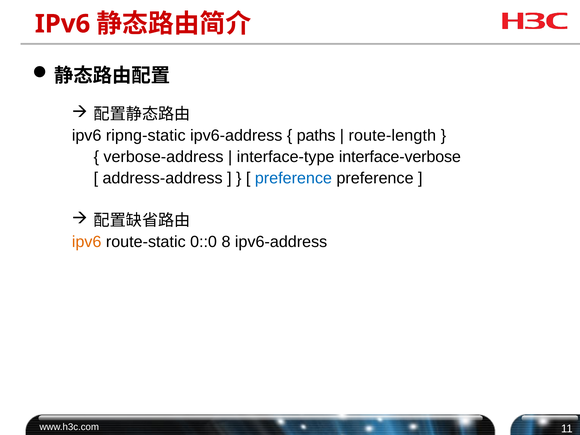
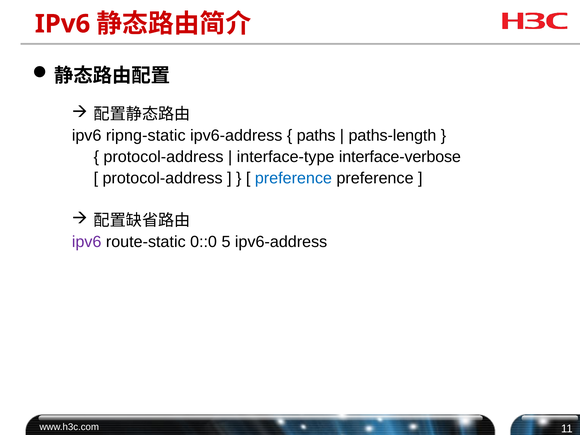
route-length: route-length -> paths-length (392, 136)
verbose-address: verbose-address -> protocol-address (164, 157)
address-address: address-address -> protocol-address (163, 178)
ipv6 colour: orange -> purple (87, 242)
8: 8 -> 5 (226, 242)
